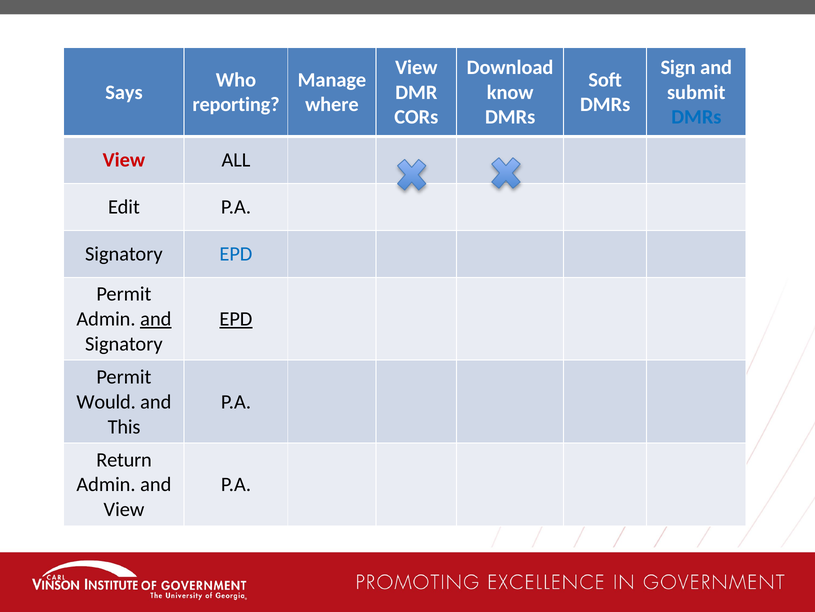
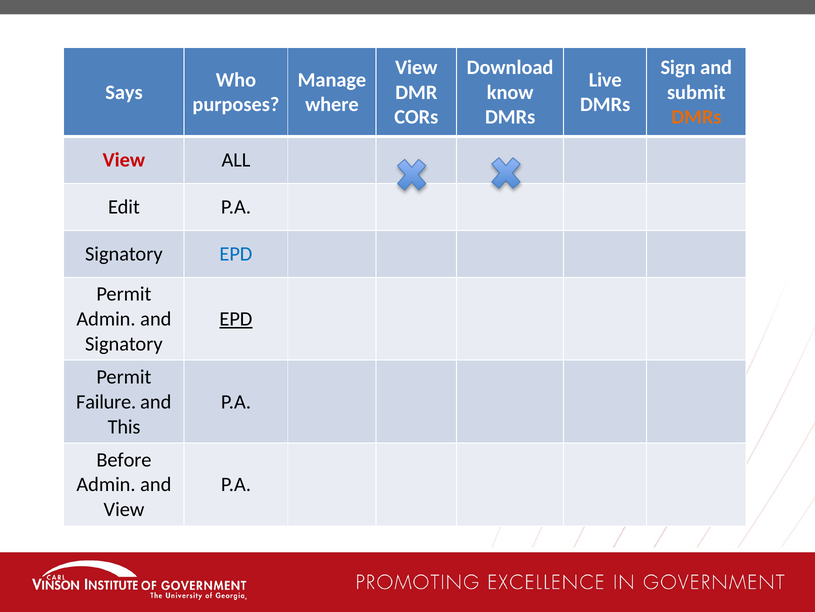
Soft: Soft -> Live (605, 80)
reporting: reporting -> purposes (236, 105)
DMRs colour: blue -> orange (696, 117)
and underline: present -> none (156, 319)
Would: Would -> Failure (106, 401)
Return: Return -> Before (124, 459)
